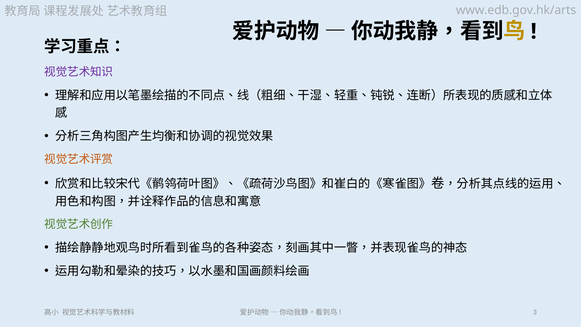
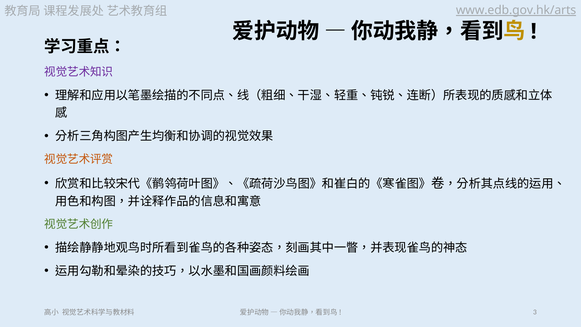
www.edb.gov.hk/arts underline: none -> present (516, 10)
